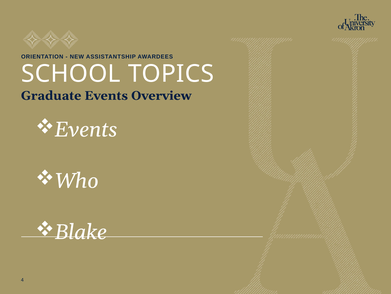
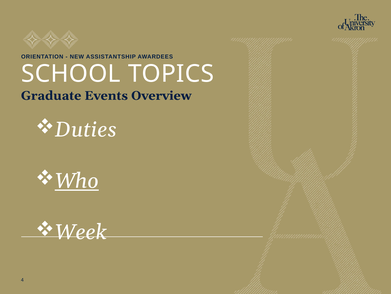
Events: Events -> Duties (86, 129)
Who underline: none -> present (77, 180)
Blake: Blake -> Week (81, 232)
